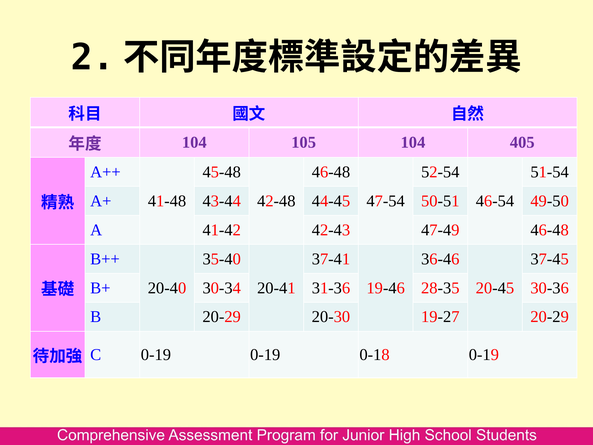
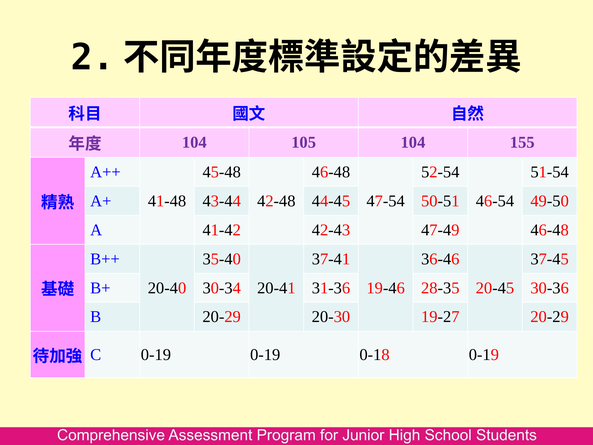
405: 405 -> 155 (522, 142)
